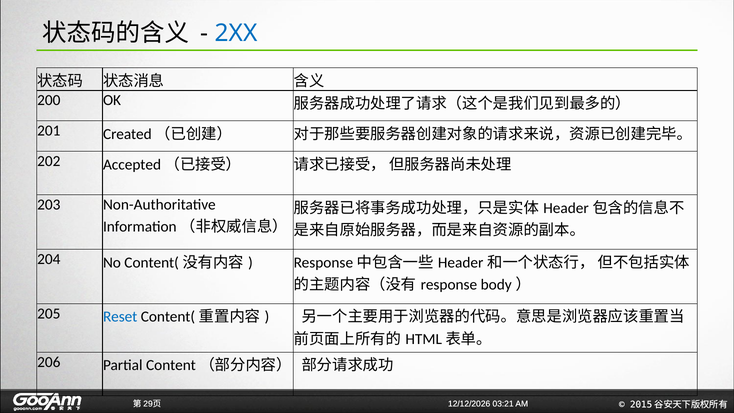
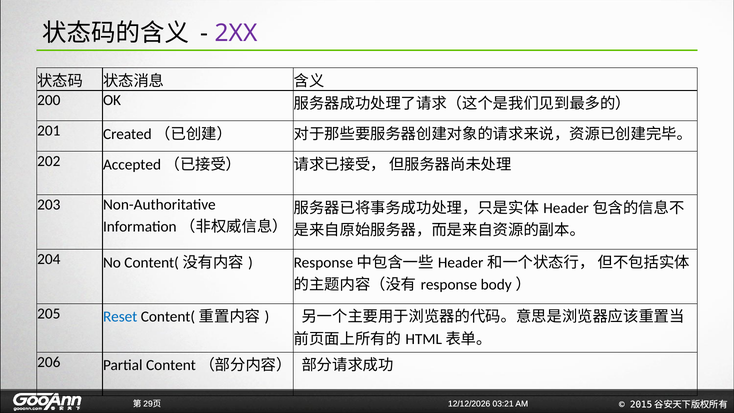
2XX colour: blue -> purple (236, 33)
